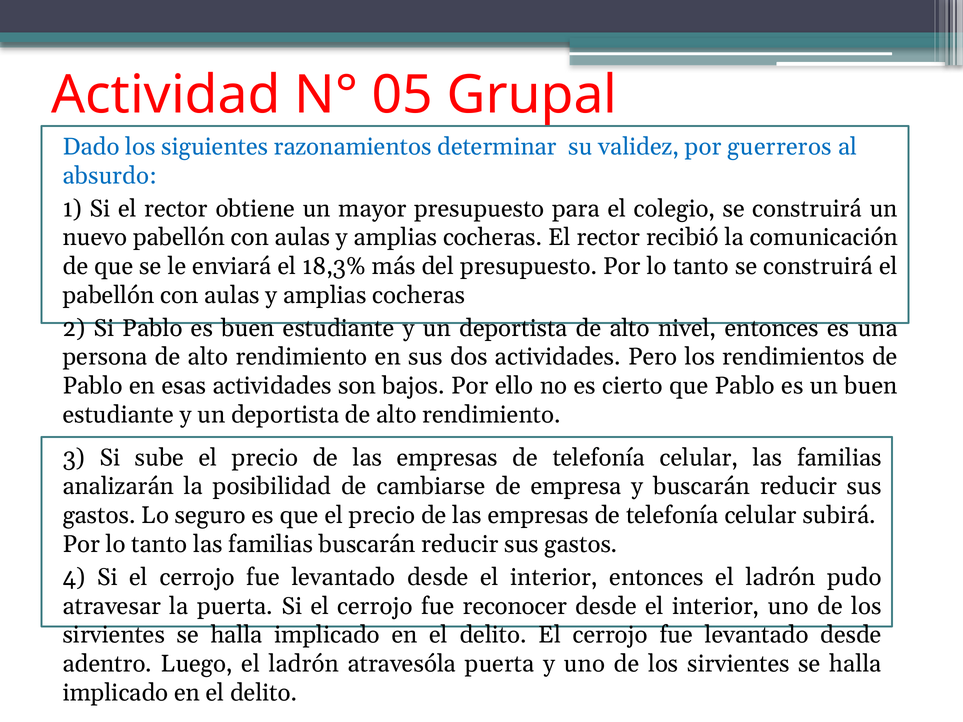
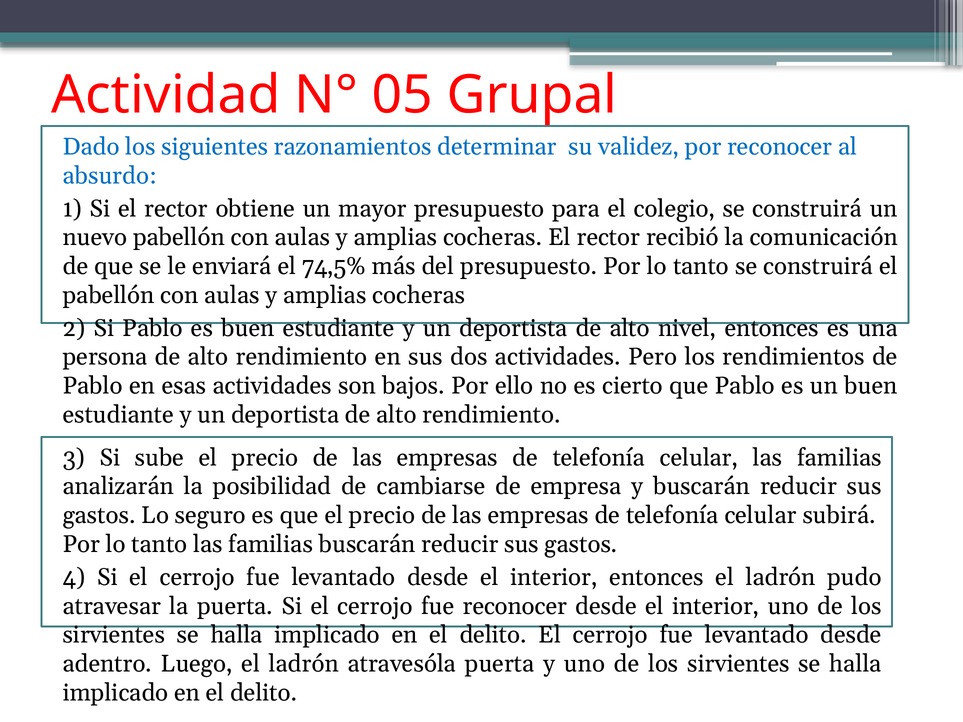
por guerreros: guerreros -> reconocer (780, 147)
18,3%: 18,3% -> 74,5% (334, 266)
